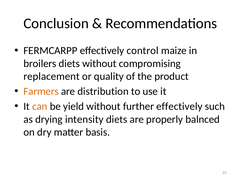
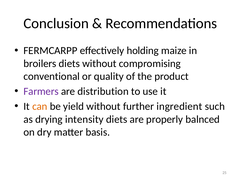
control: control -> holding (143, 51)
replacement: replacement -> conventional (52, 76)
Farmers colour: orange -> purple (41, 91)
further effectively: effectively -> ingredient (179, 106)
